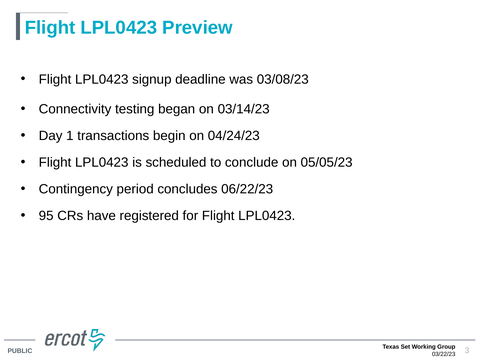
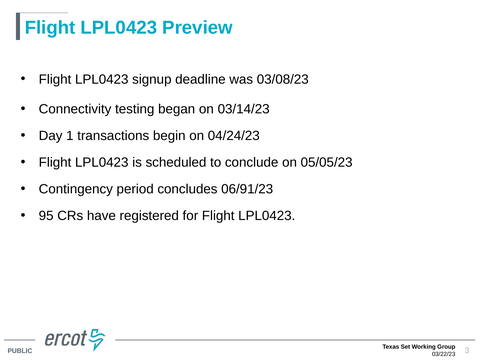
06/22/23: 06/22/23 -> 06/91/23 (247, 189)
